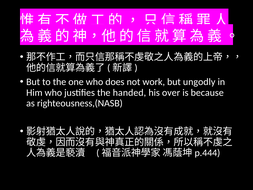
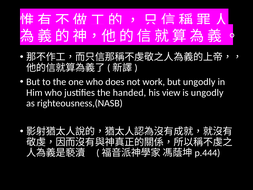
over: over -> view (171, 92)
is because: because -> ungodly (207, 92)
